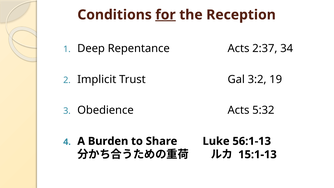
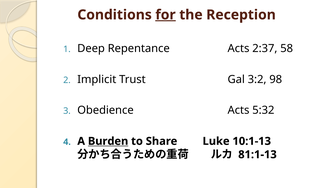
34: 34 -> 58 (287, 48)
19: 19 -> 98 (276, 79)
Burden underline: none -> present (108, 141)
56:1-13: 56:1-13 -> 10:1-13 (252, 141)
15:1-13: 15:1-13 -> 81:1-13 (257, 154)
